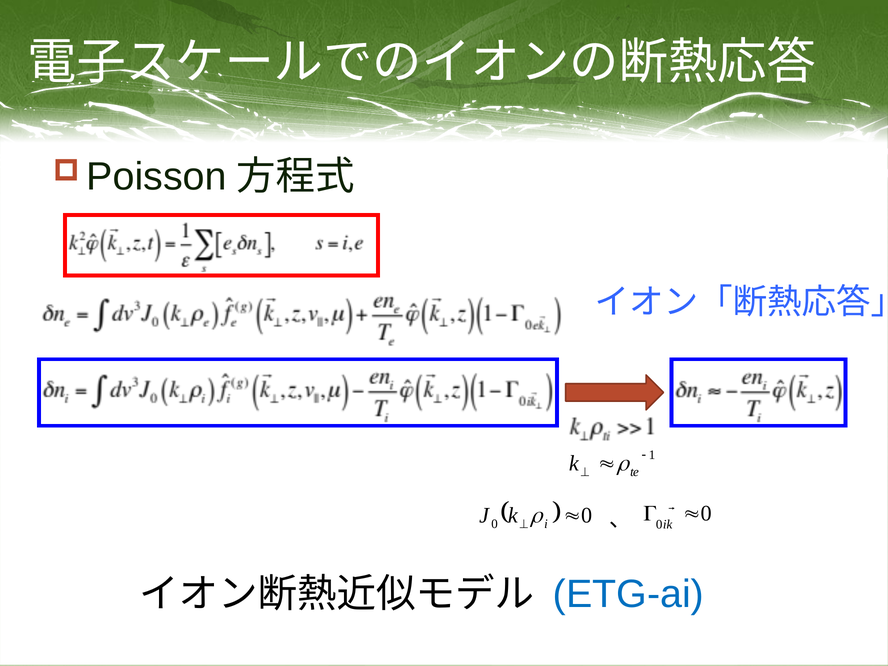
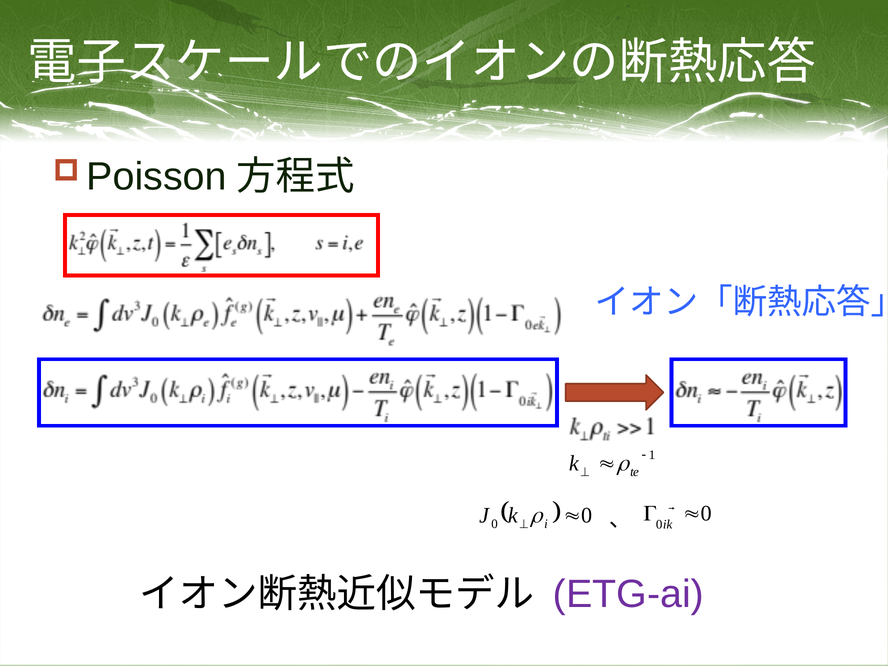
ETG-ai colour: blue -> purple (628, 594)
